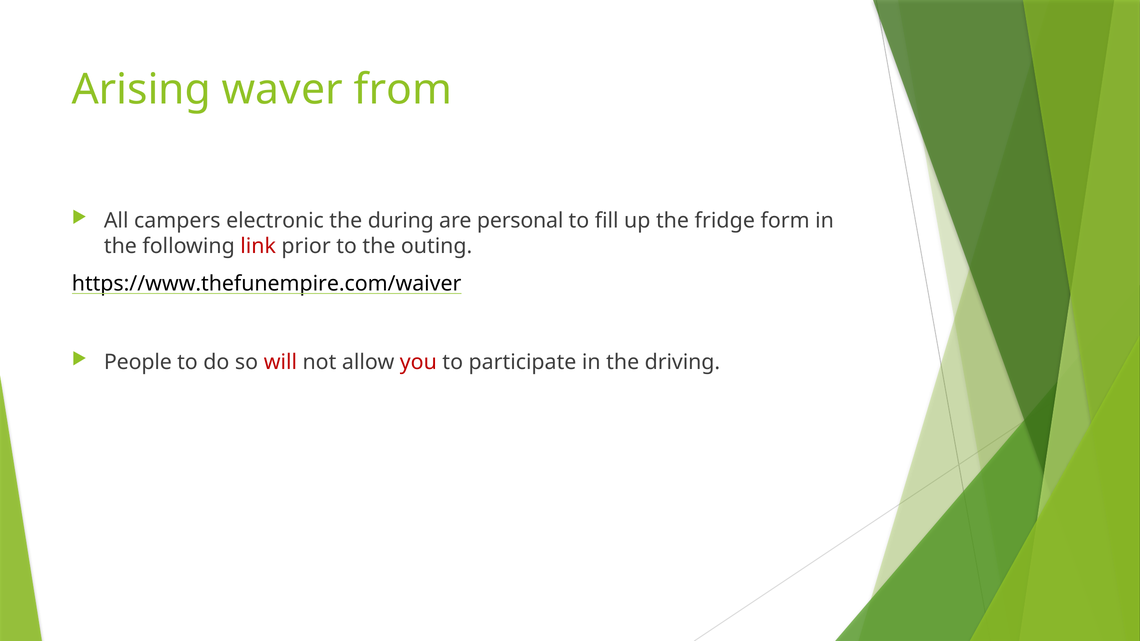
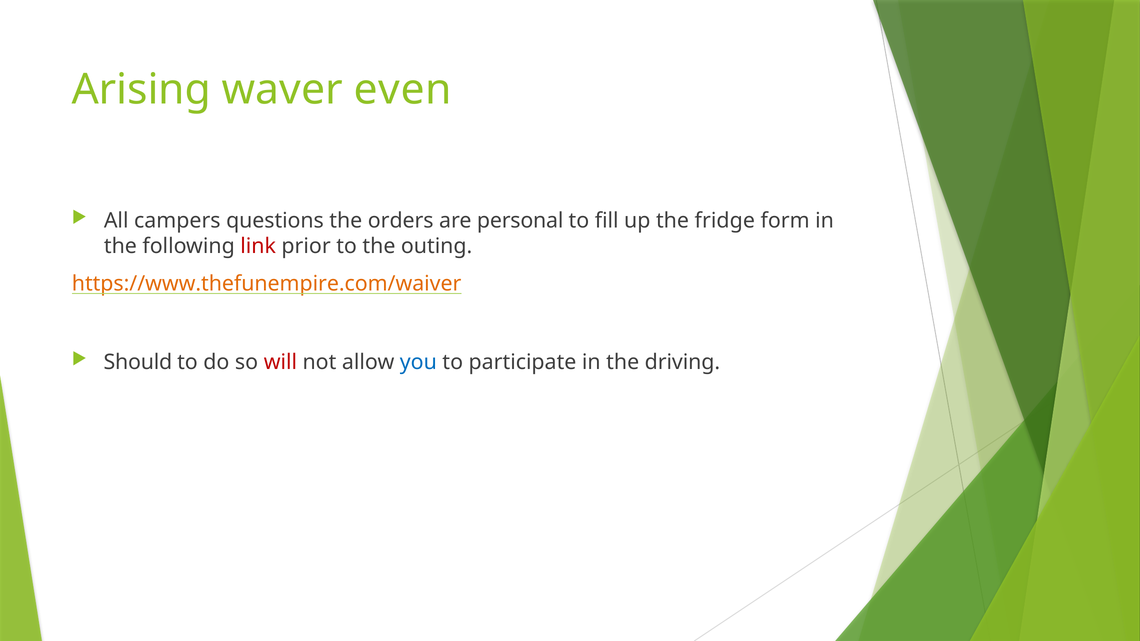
from: from -> even (403, 90)
electronic: electronic -> questions (275, 221)
during: during -> orders (401, 221)
https://www.thefunempire.com/waiver colour: black -> orange (267, 284)
People: People -> Should (138, 362)
you colour: red -> blue (418, 362)
